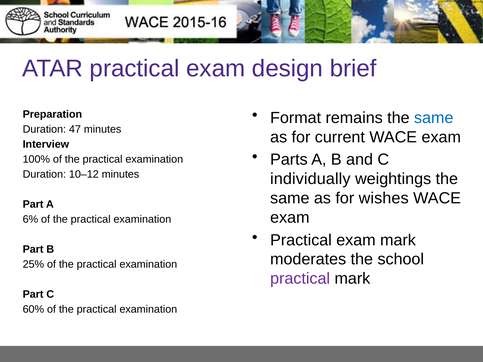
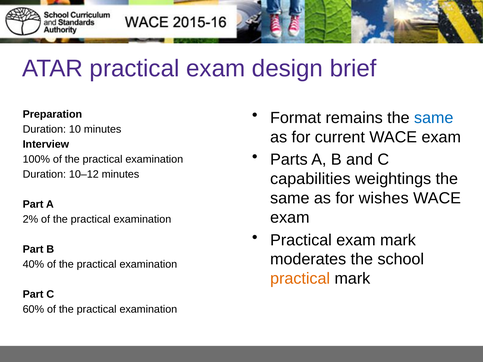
47: 47 -> 10 (75, 129)
individually: individually -> capabilities (310, 179)
6%: 6% -> 2% (30, 219)
25%: 25% -> 40% (33, 264)
practical colour: purple -> orange (300, 279)
